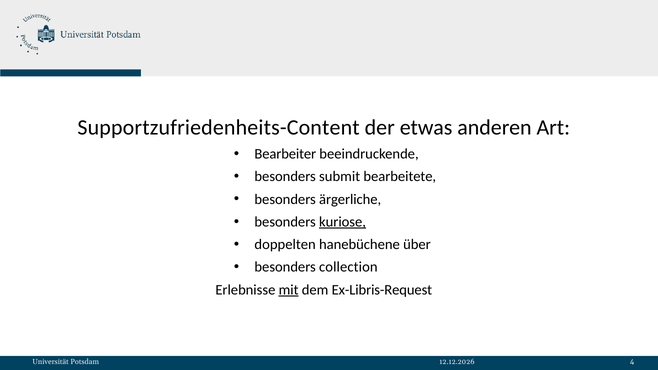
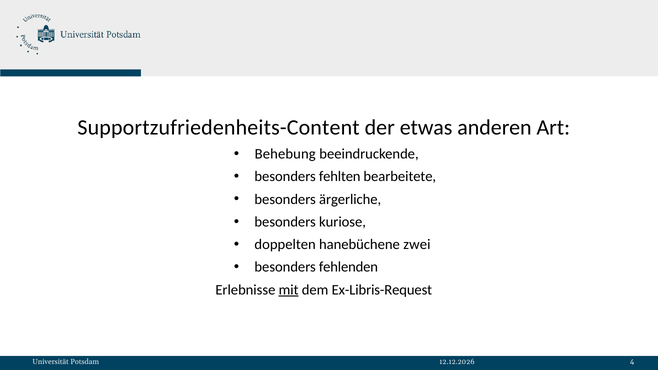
Bearbeiter: Bearbeiter -> Behebung (285, 154)
submit: submit -> fehlten (340, 177)
kuriose underline: present -> none (342, 222)
über: über -> zwei (417, 245)
collection: collection -> fehlenden (348, 267)
